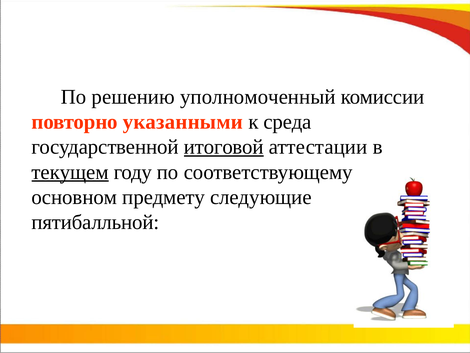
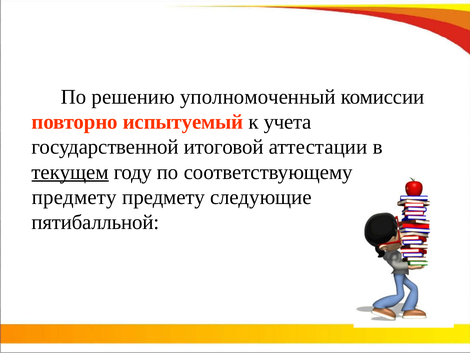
указанными: указанными -> испытуемый (183, 122)
среда: среда -> учета (288, 122)
итоговой underline: present -> none (224, 147)
основном: основном -> предмету (74, 197)
